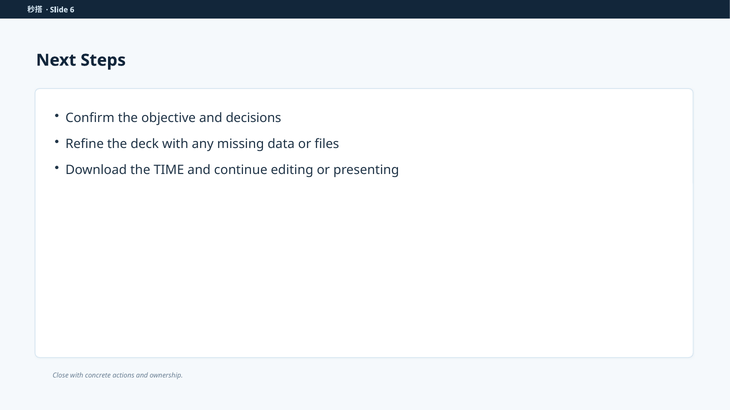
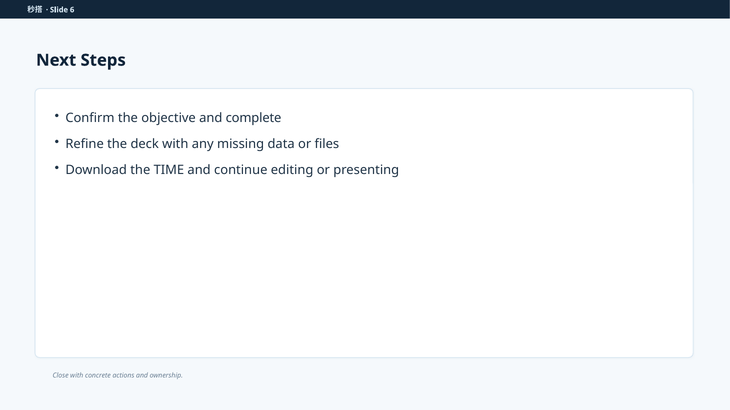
decisions: decisions -> complete (254, 118)
